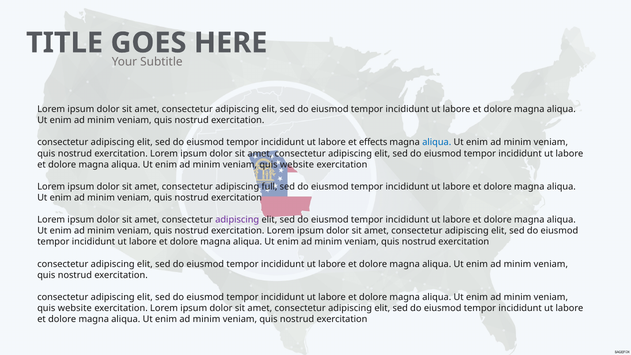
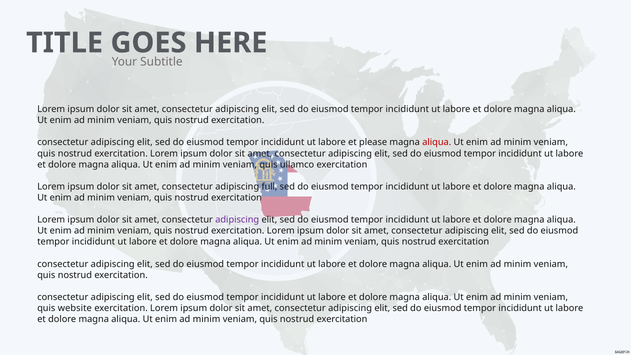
effects: effects -> please (373, 142)
aliqua colour: blue -> red (437, 142)
website: website -> ullamco (297, 164)
